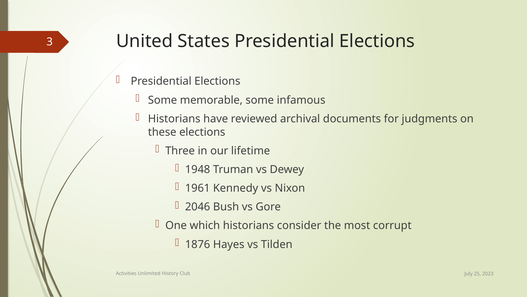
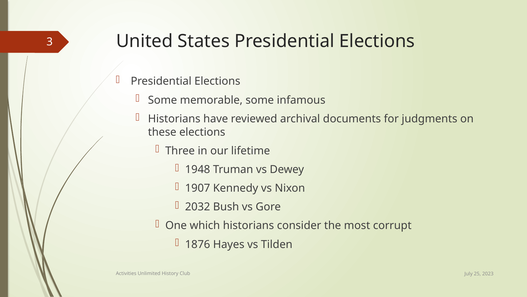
1961: 1961 -> 1907 (198, 188)
2046: 2046 -> 2032 (198, 207)
